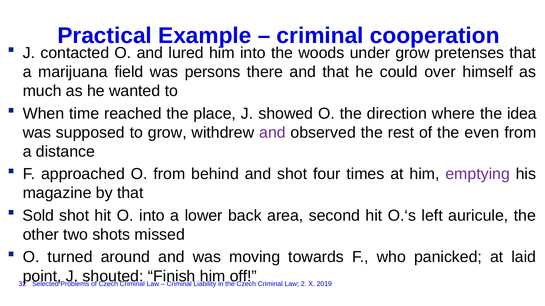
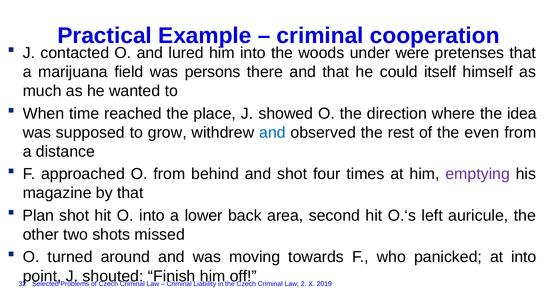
under grow: grow -> were (413, 53)
over: over -> itself (440, 72)
and colour: purple -> blue (272, 133)
Sold: Sold -> Plan (38, 216)
at laid: laid -> into (524, 258)
